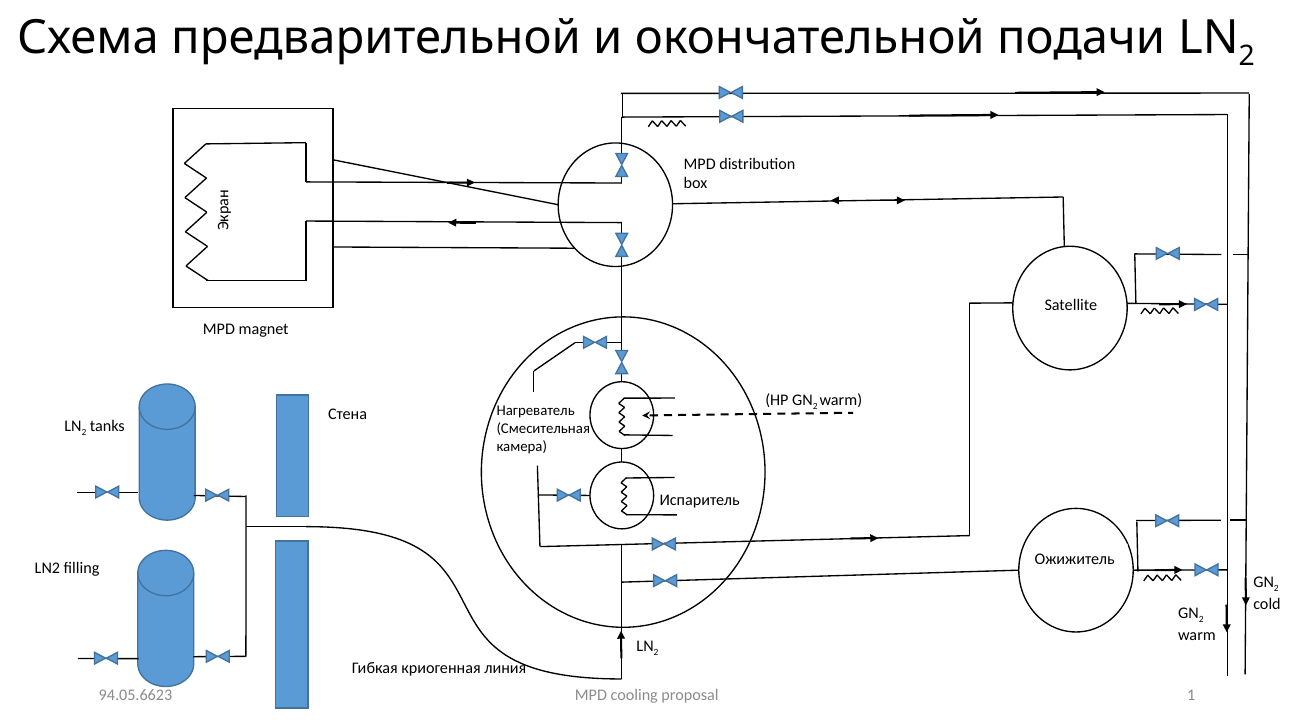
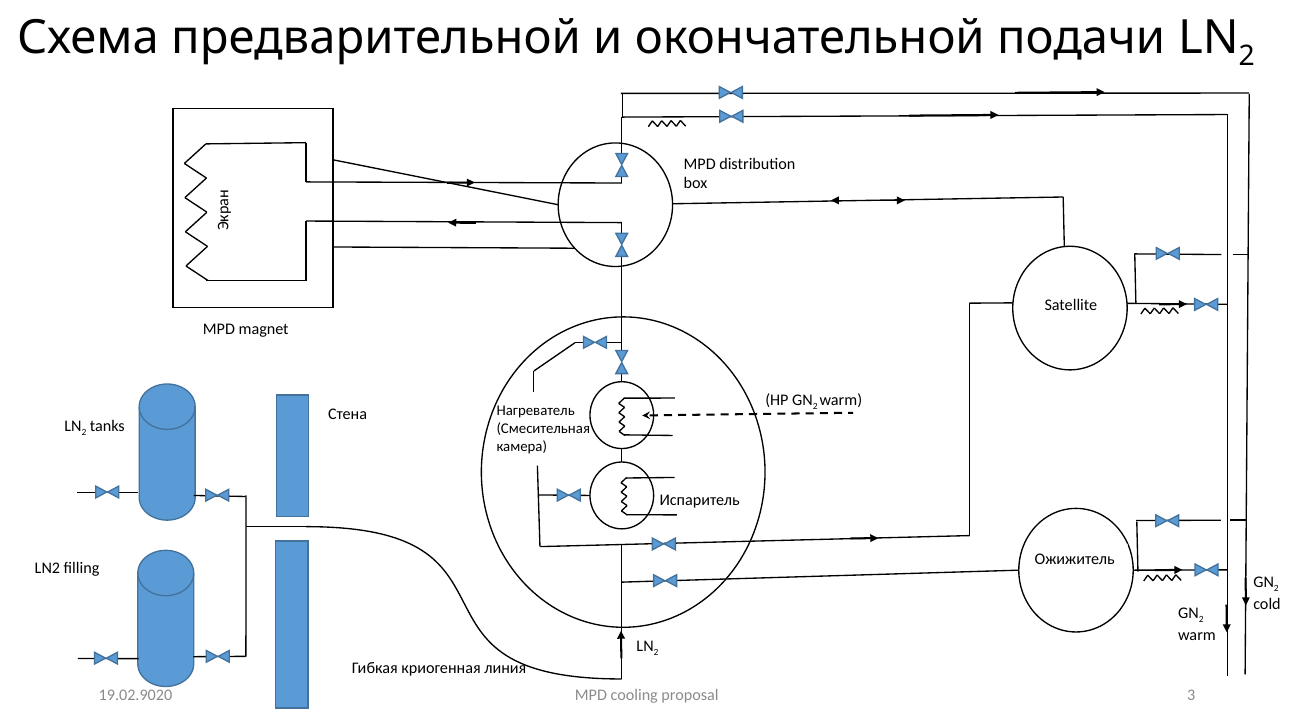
1: 1 -> 3 (1191, 695)
94.05.6623: 94.05.6623 -> 19.02.9020 (135, 695)
